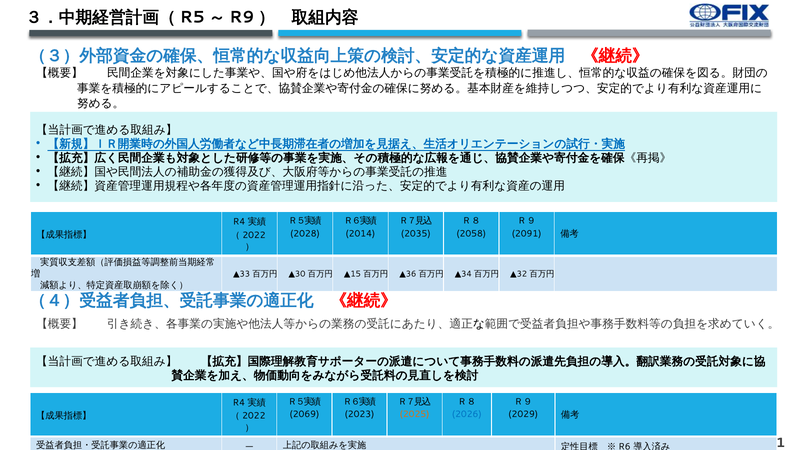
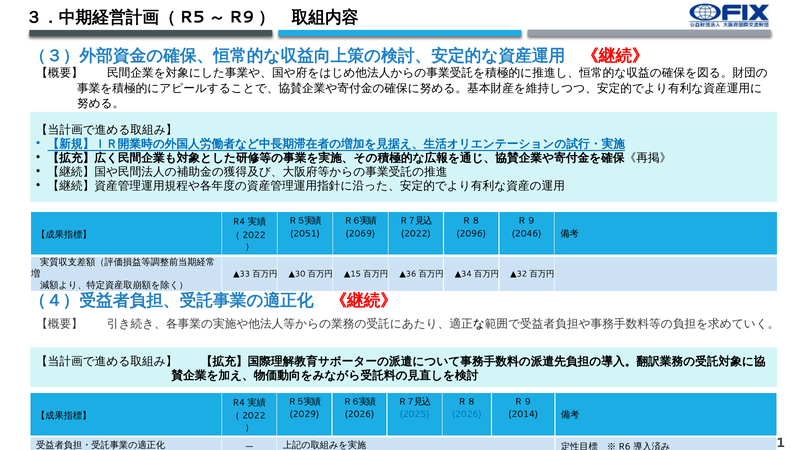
2028: 2028 -> 2051 (305, 234)
2014: 2014 -> 2069 (360, 234)
2035: 2035 -> 2022 (416, 234)
2058: 2058 -> 2096 (471, 234)
2091: 2091 -> 2046 (527, 234)
2069: 2069 -> 2029 (304, 414)
2023: 2023 -> 2026 (359, 414)
2025 colour: orange -> blue (415, 414)
2029: 2029 -> 2014 (523, 414)
